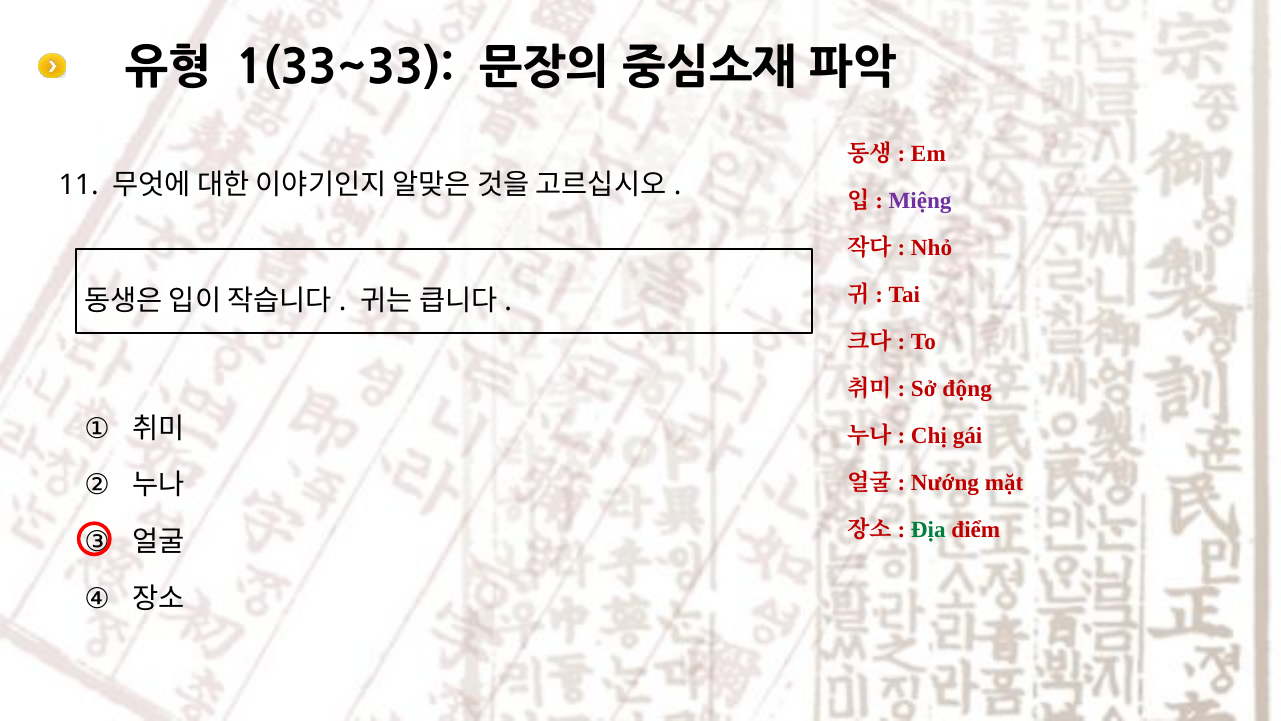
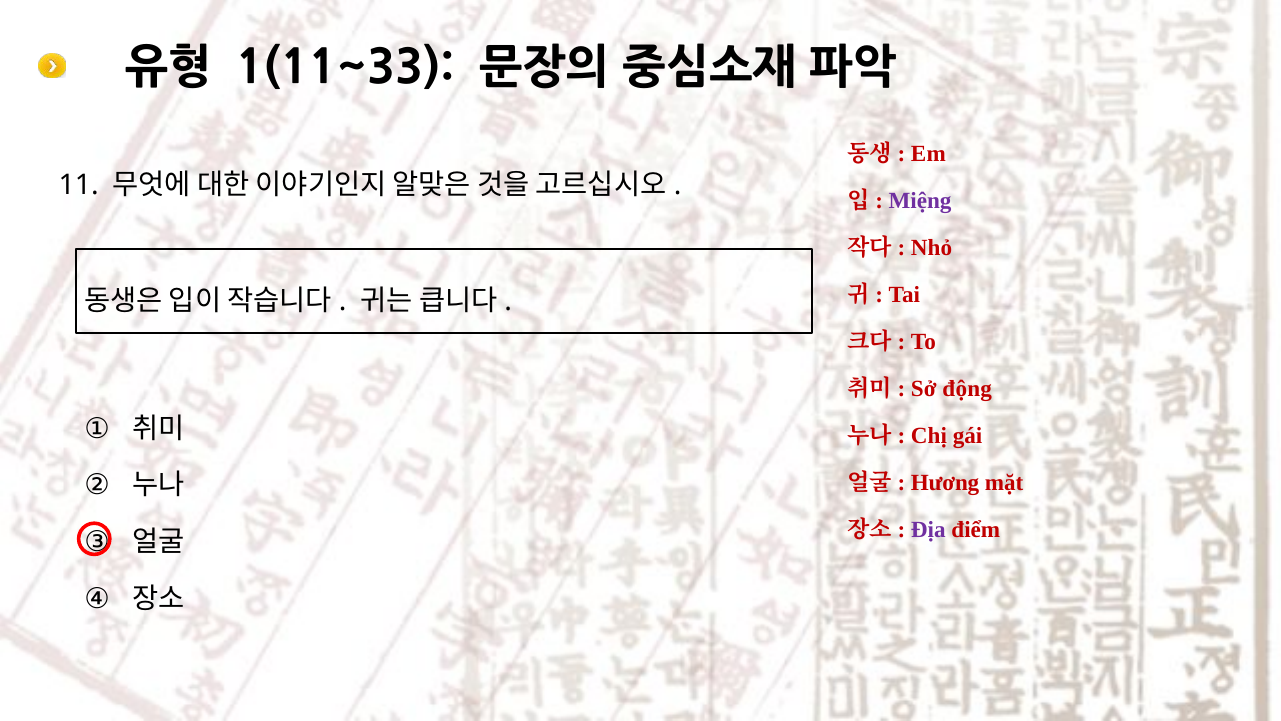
1(33~33: 1(33~33 -> 1(11~33 (345, 69)
Nướng: Nướng -> Hương (945, 482)
Địa colour: green -> purple (928, 529)
